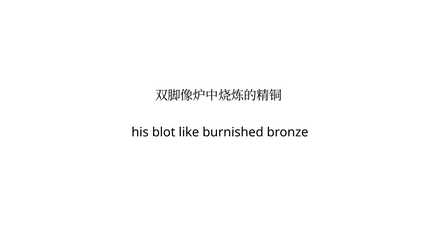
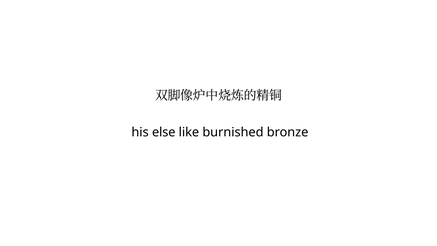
blot: blot -> else (164, 132)
